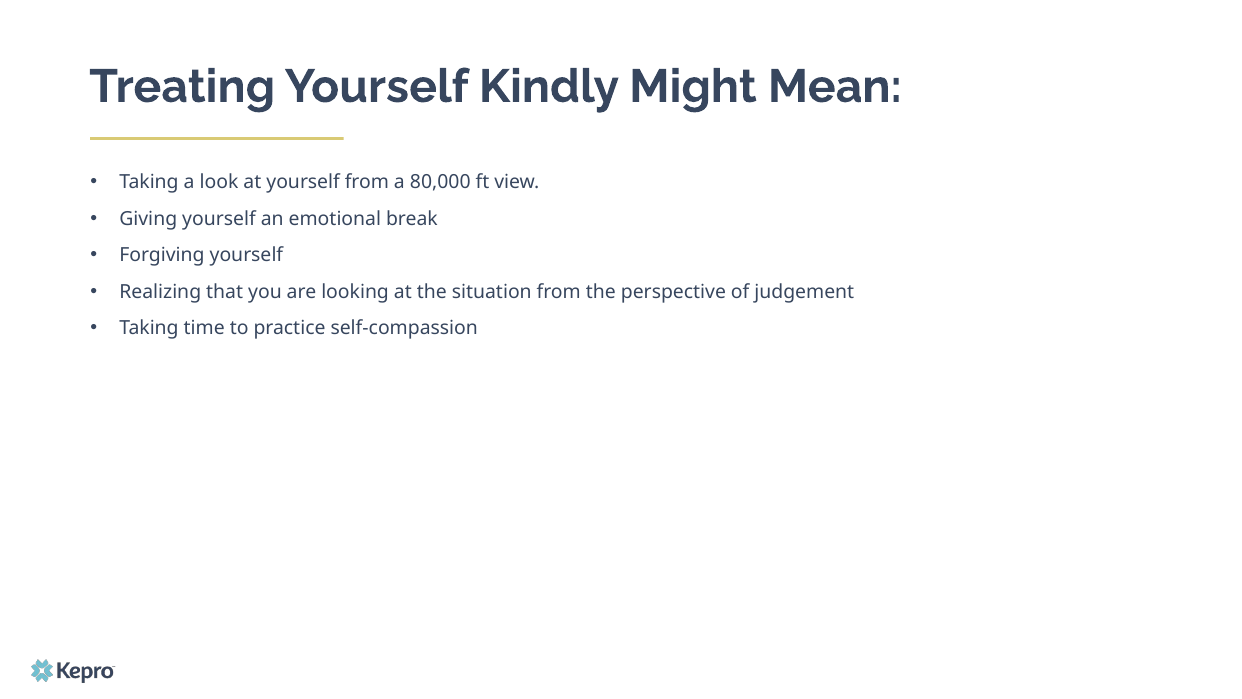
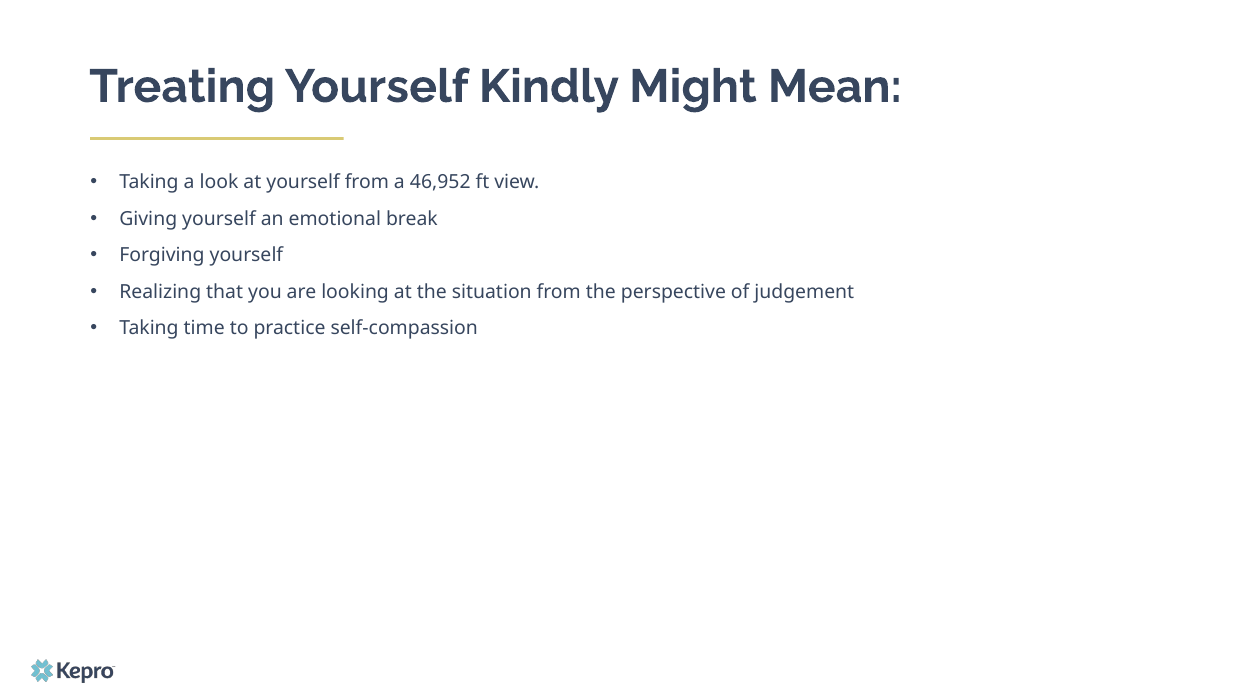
80,000: 80,000 -> 46,952 (440, 182)
